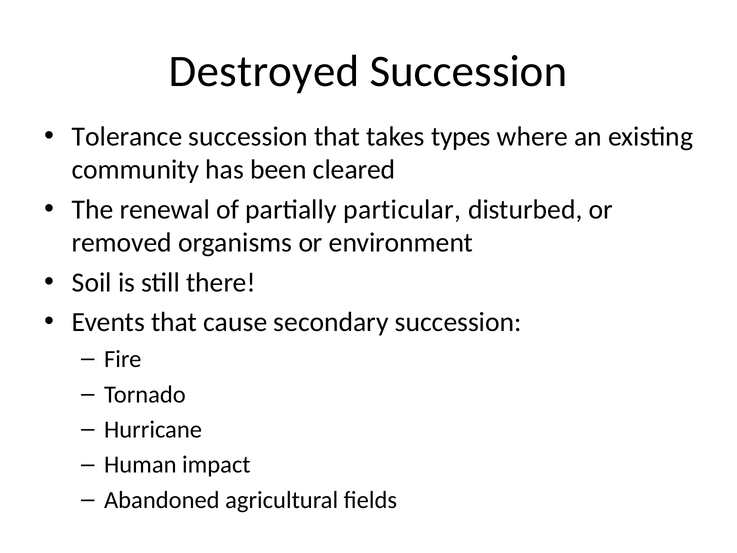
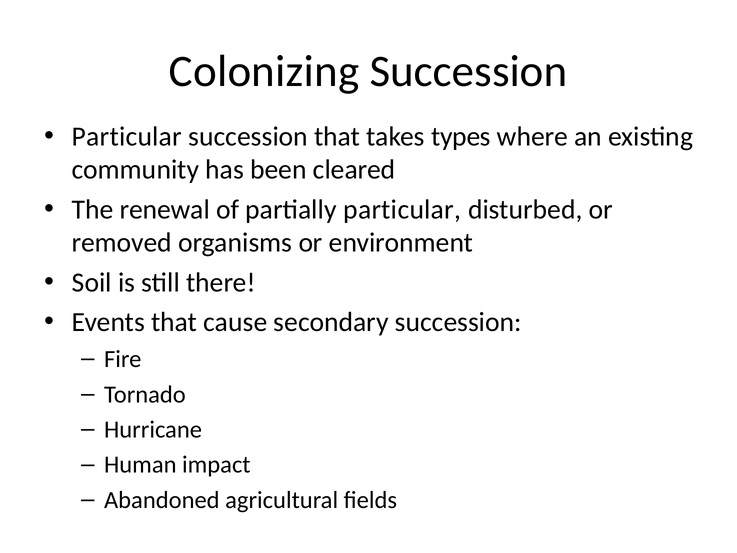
Destroyed: Destroyed -> Colonizing (264, 71)
Tolerance: Tolerance -> Particular (127, 136)
